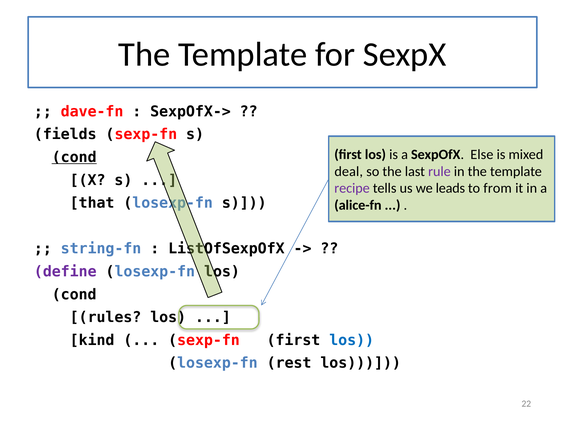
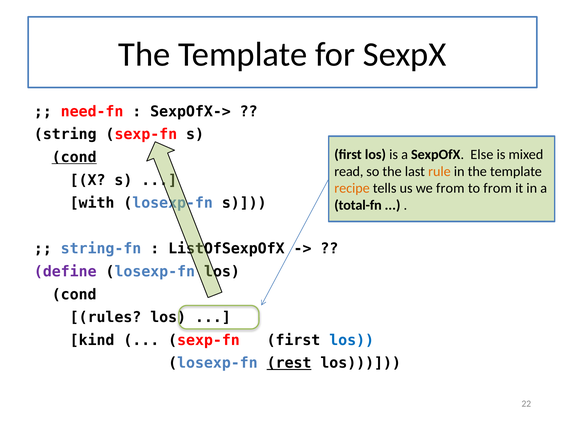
dave-fn: dave-fn -> need-fn (92, 112)
fields: fields -> string (65, 135)
deal: deal -> read (349, 172)
rule colour: purple -> orange (439, 172)
recipe colour: purple -> orange (352, 189)
we leads: leads -> from (450, 189)
that: that -> with (92, 203)
alice-fn: alice-fn -> total-fn (358, 206)
rest underline: none -> present (289, 364)
